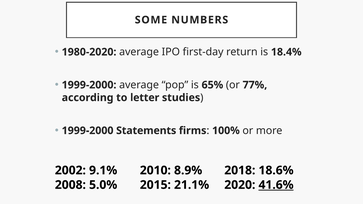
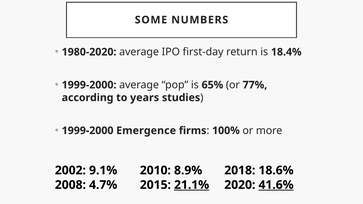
letter: letter -> years (145, 98)
Statements: Statements -> Emergence (146, 131)
5.0%: 5.0% -> 4.7% (103, 185)
21.1% underline: none -> present (192, 185)
